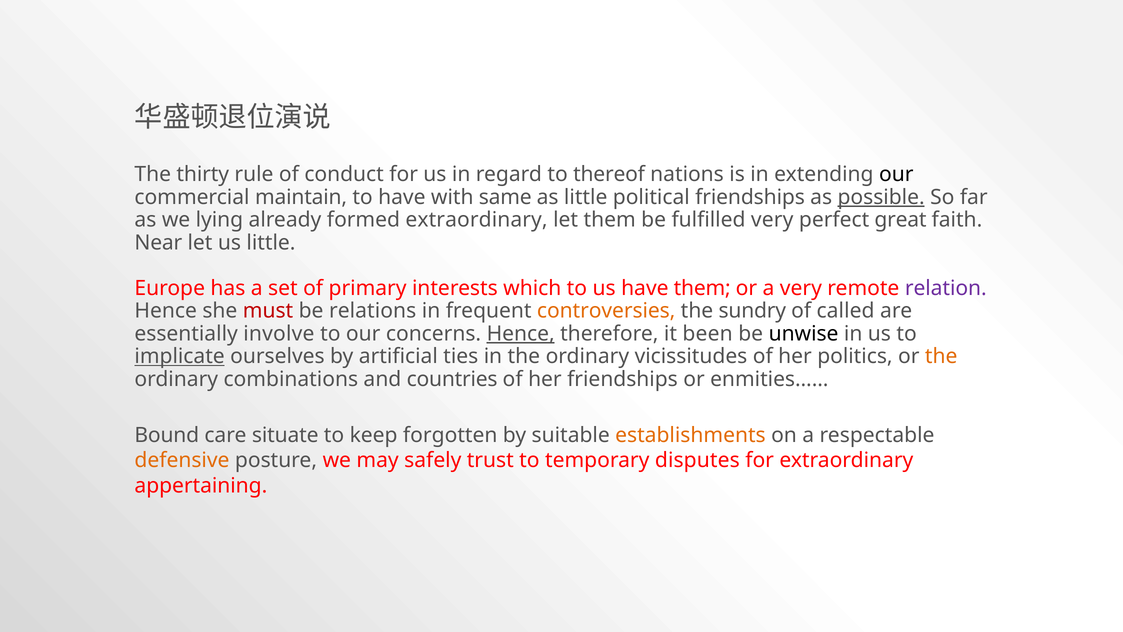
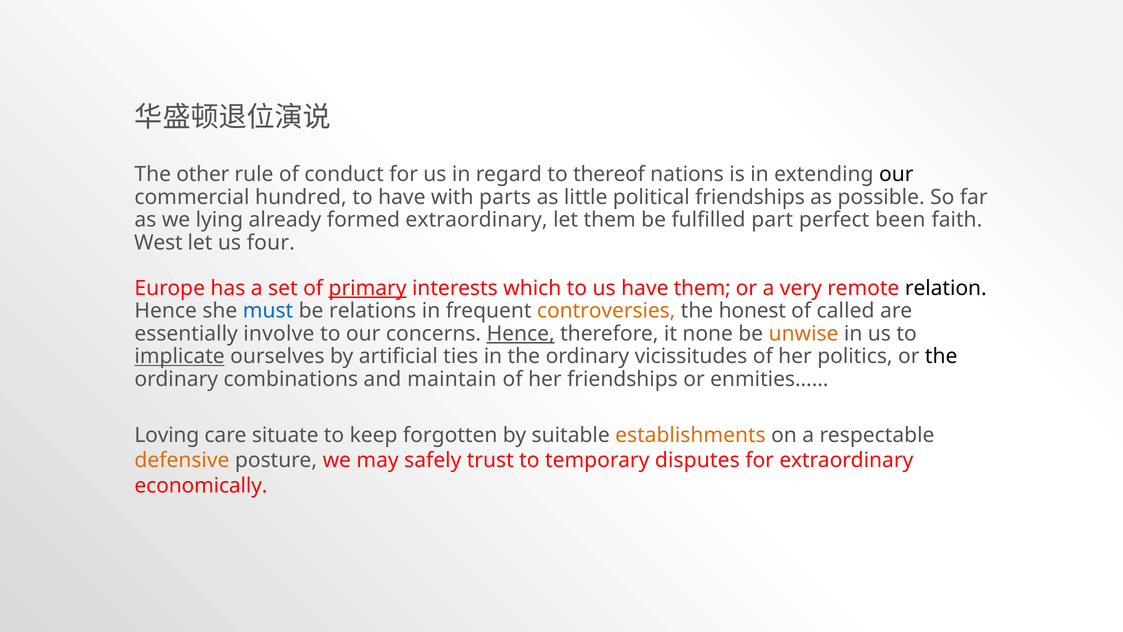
thirty: thirty -> other (203, 174)
maintain: maintain -> hundred (301, 197)
same: same -> parts (505, 197)
possible underline: present -> none (881, 197)
fulfilled very: very -> part (772, 220)
great: great -> been (900, 220)
Near: Near -> West (158, 243)
us little: little -> four (271, 243)
primary underline: none -> present (368, 288)
relation colour: purple -> black (946, 288)
must colour: red -> blue (268, 311)
sundry: sundry -> honest (752, 311)
been: been -> none (708, 334)
unwise colour: black -> orange (804, 334)
the colour: orange -> black (941, 356)
countries: countries -> maintain (452, 379)
Bound: Bound -> Loving (167, 435)
appertaining: appertaining -> economically (201, 486)
